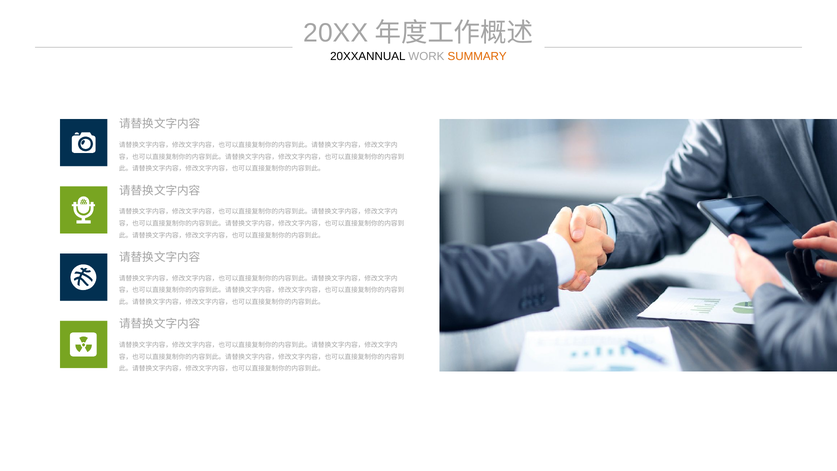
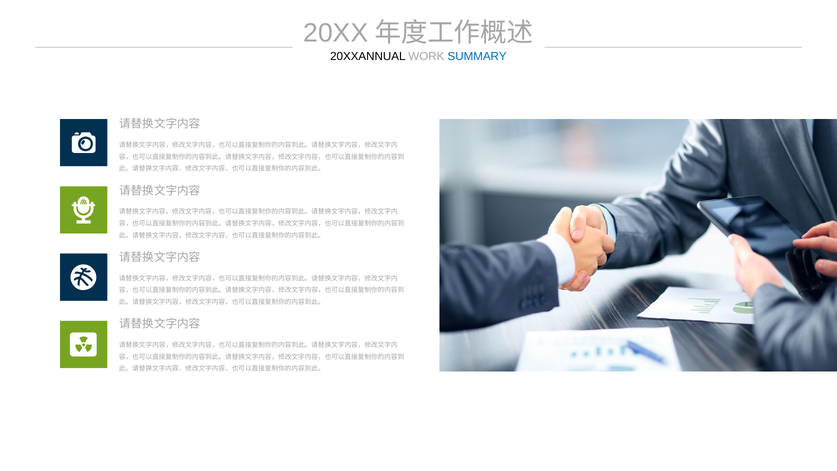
SUMMARY colour: orange -> blue (477, 56)
